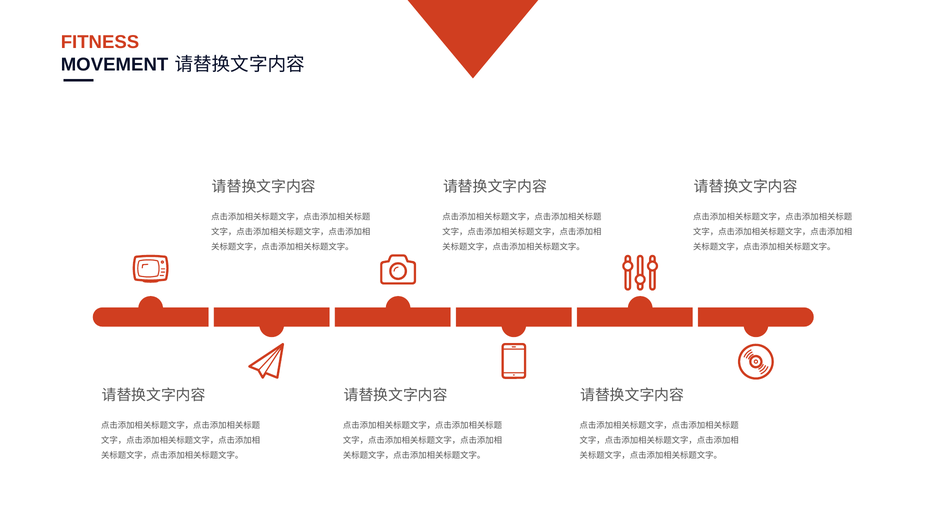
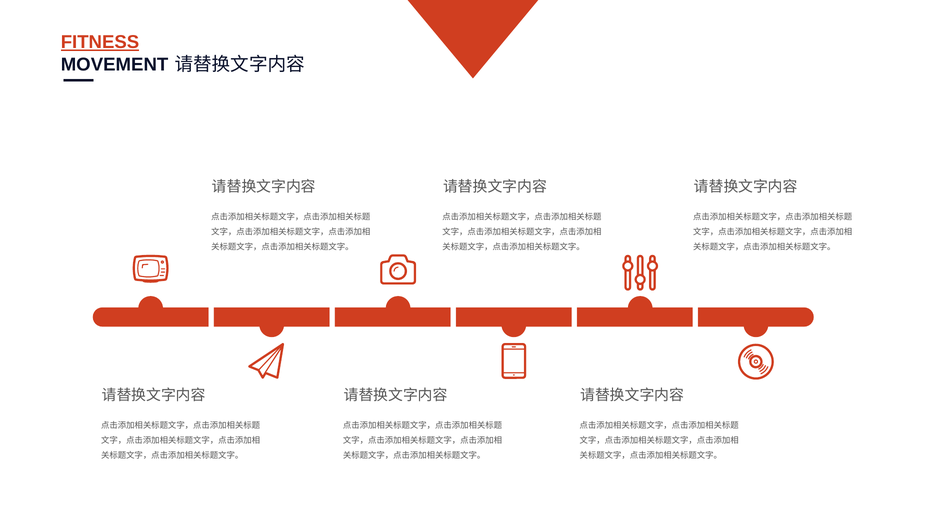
FITNESS underline: none -> present (100, 42)
